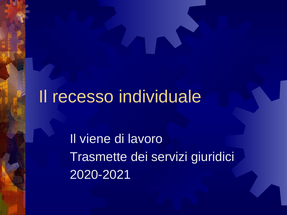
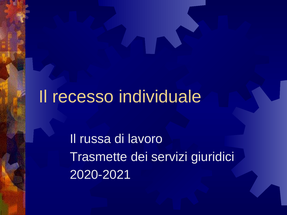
viene: viene -> russa (95, 139)
